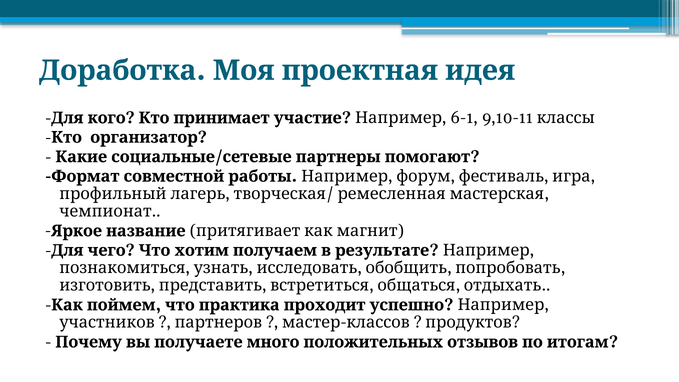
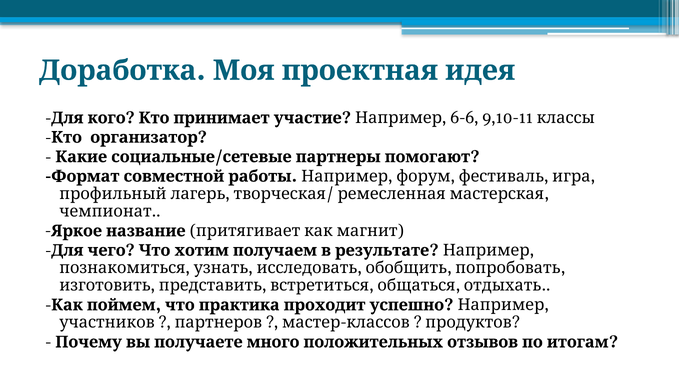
6-1: 6-1 -> 6-6 (464, 118)
